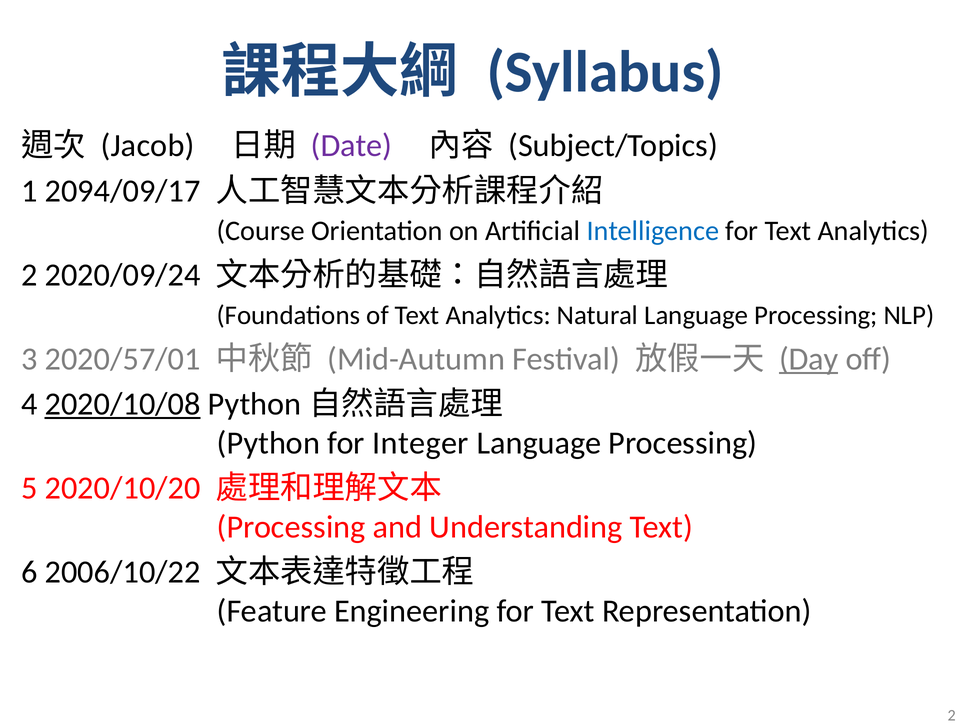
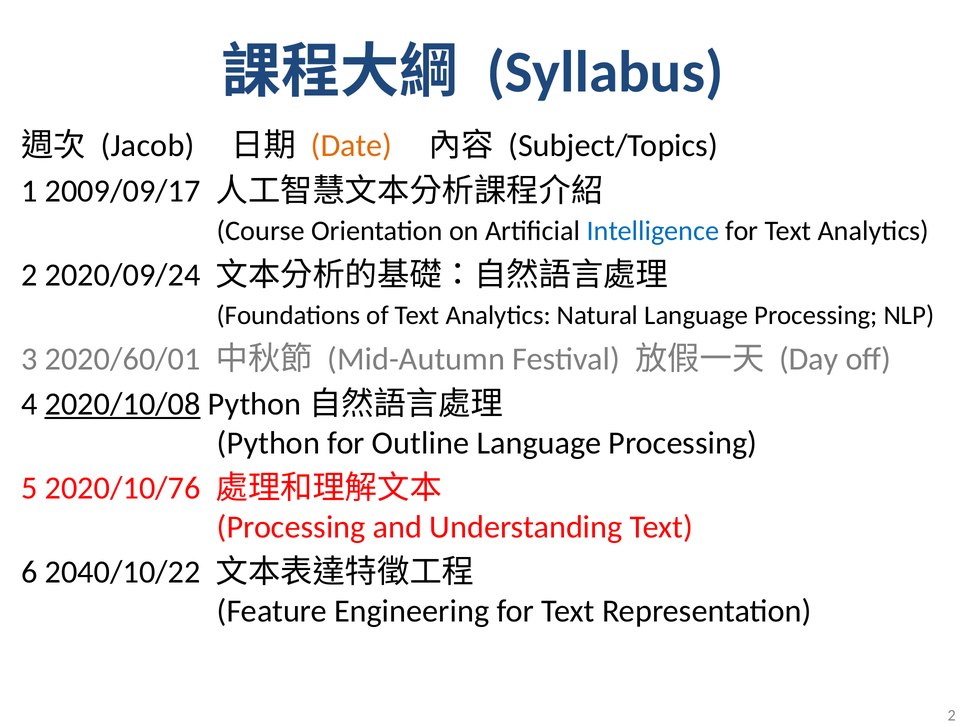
Date colour: purple -> orange (351, 146)
2094/09/17: 2094/09/17 -> 2009/09/17 (123, 191)
2020/57/01: 2020/57/01 -> 2020/60/01 (123, 359)
Day underline: present -> none (809, 359)
Integer: Integer -> Outline (421, 443)
2020/10/20: 2020/10/20 -> 2020/10/76 (123, 488)
2006/10/22: 2006/10/22 -> 2040/10/22 (123, 572)
